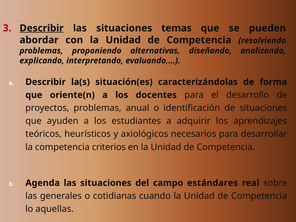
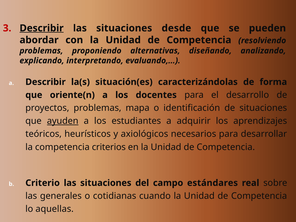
temas: temas -> desde (176, 28)
anual: anual -> mapa (138, 108)
ayuden underline: none -> present (63, 121)
Agenda: Agenda -> Criterio (43, 183)
